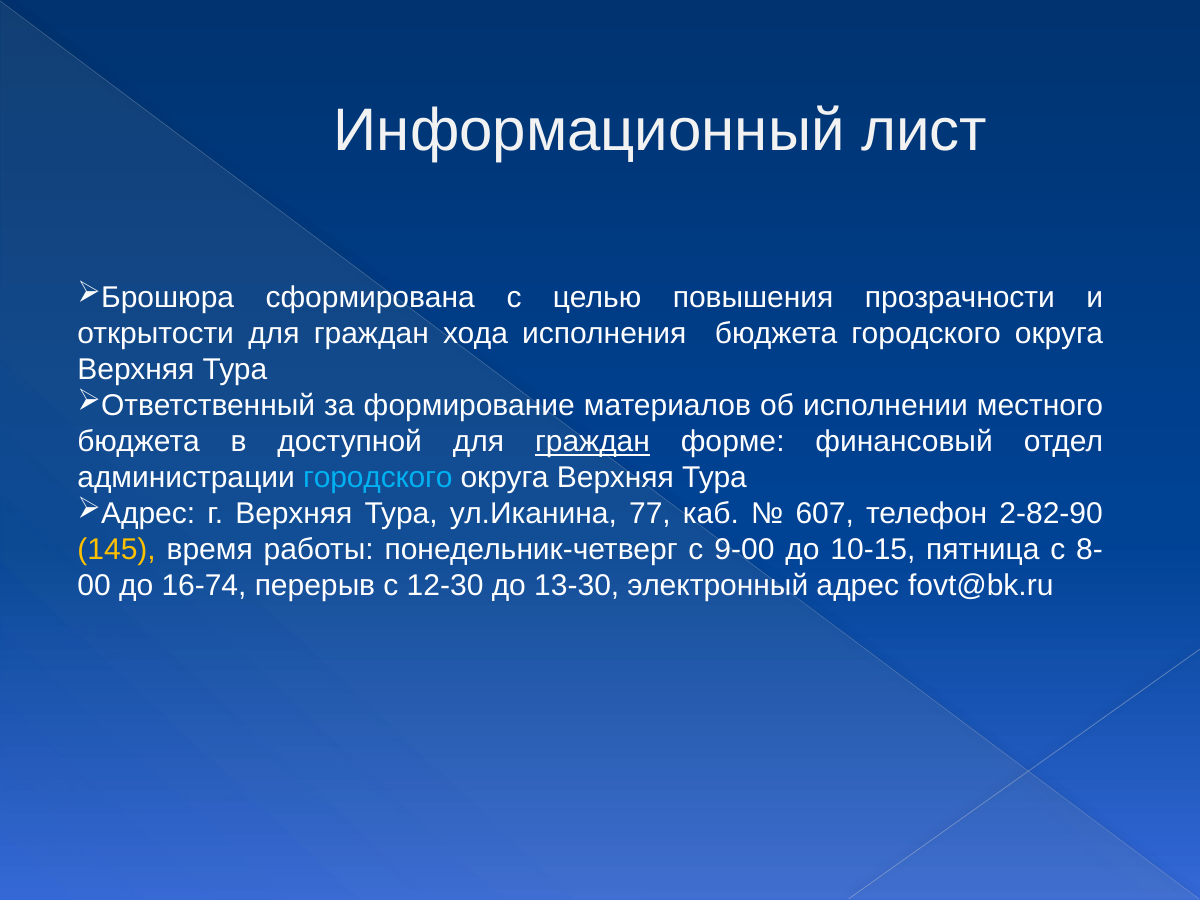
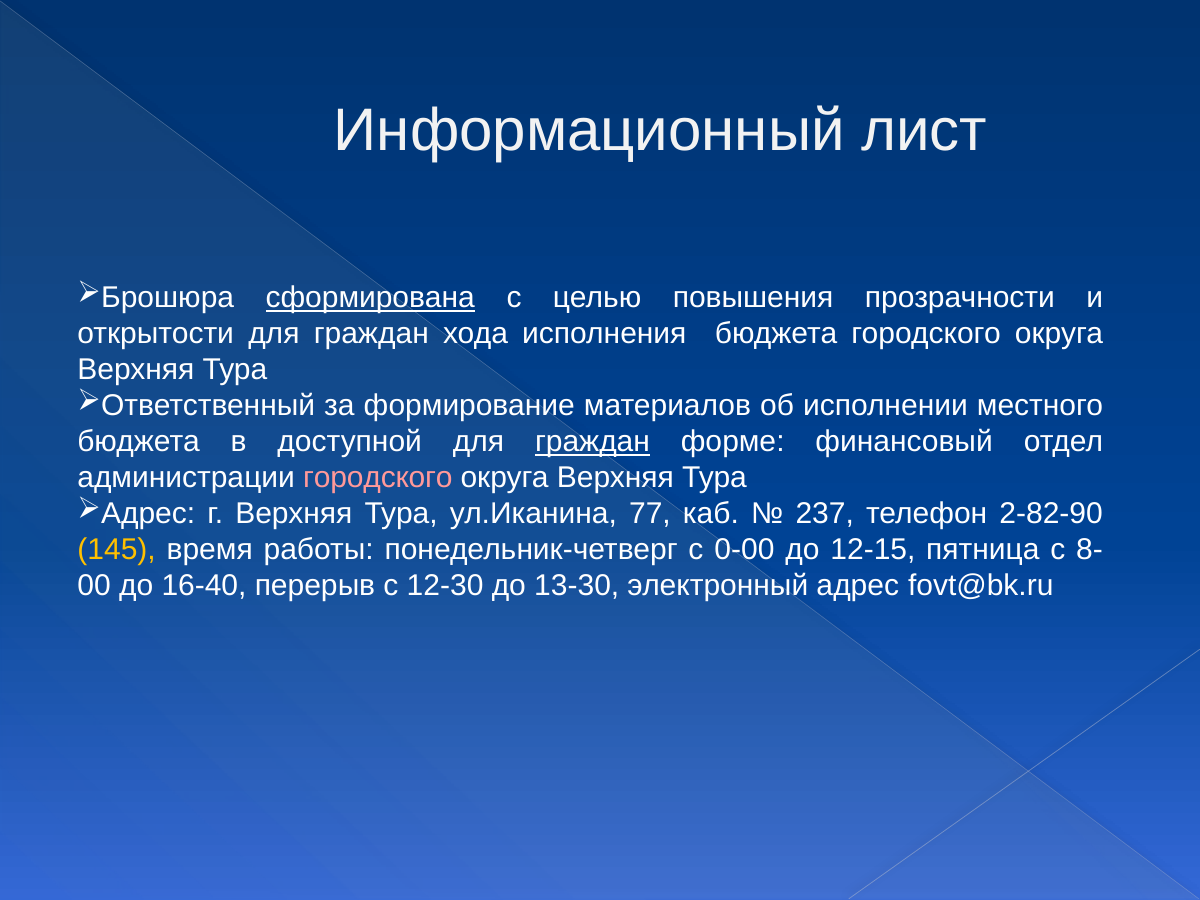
сформирована underline: none -> present (370, 298)
городского colour: light blue -> pink (378, 478)
607: 607 -> 237 (825, 514)
9-00: 9-00 -> 0-00 (744, 550)
10-15: 10-15 -> 12-15 (873, 550)
16-74: 16-74 -> 16-40 (204, 586)
